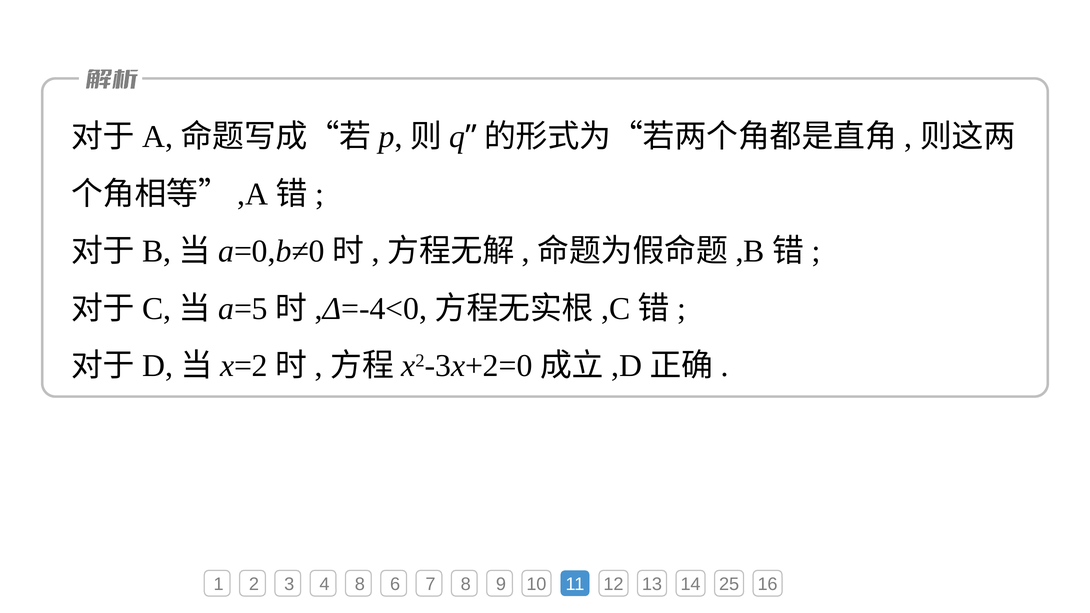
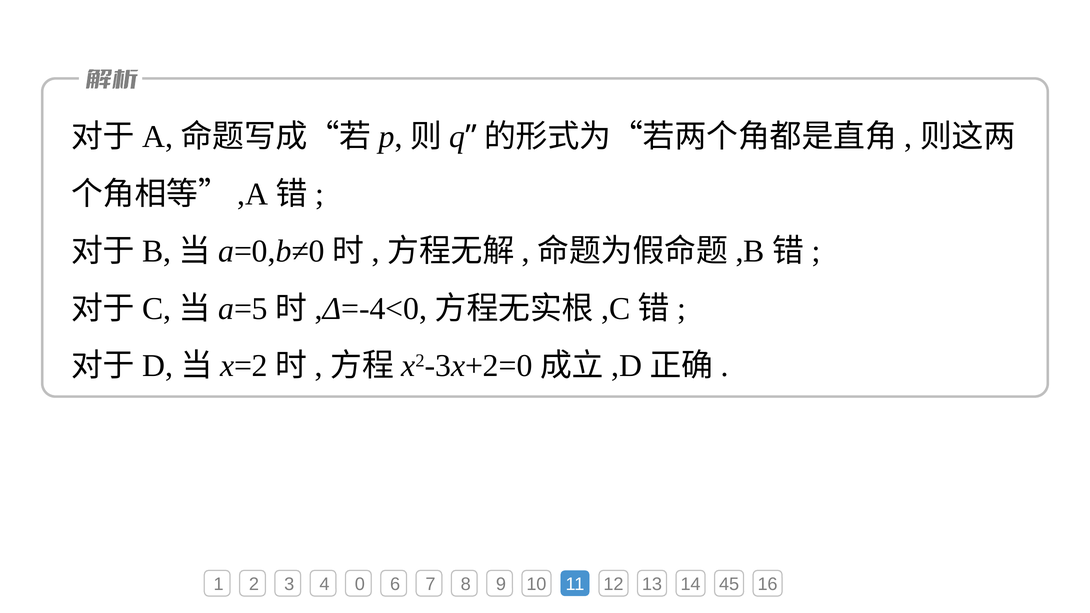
4 8: 8 -> 0 (360, 585)
25: 25 -> 45 (729, 585)
